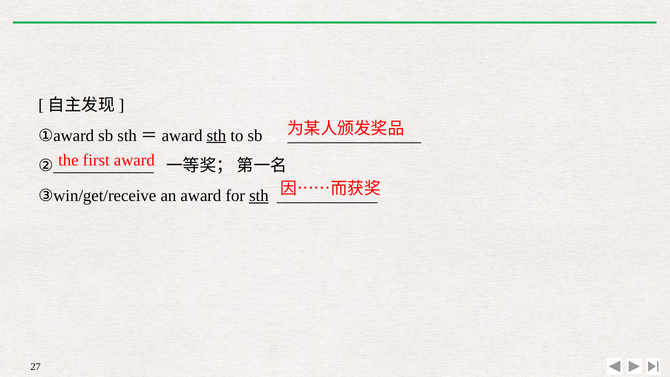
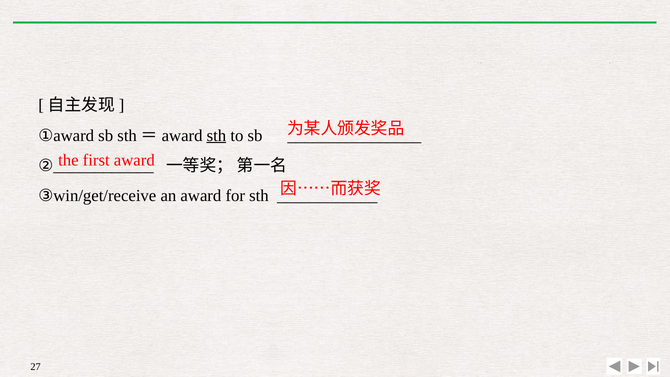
sth underline: present -> none (259, 196)
